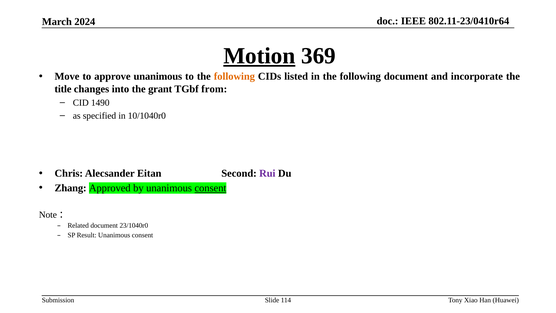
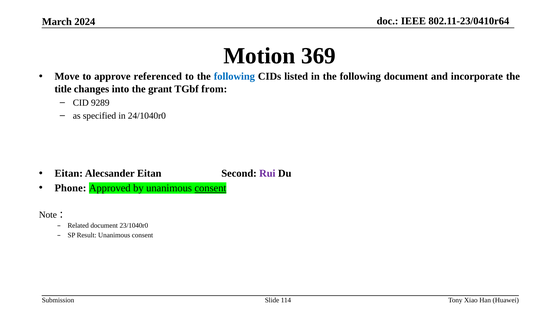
Motion underline: present -> none (259, 56)
approve unanimous: unanimous -> referenced (158, 76)
following colour: orange -> blue (234, 76)
1490: 1490 -> 9289 (100, 103)
10/1040r0: 10/1040r0 -> 24/1040r0 (147, 116)
Chris: Chris -> Eitan (69, 173)
Zhang: Zhang -> Phone (70, 188)
